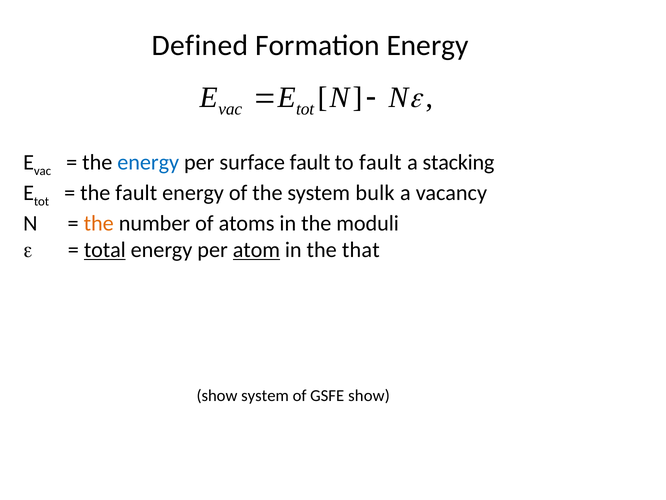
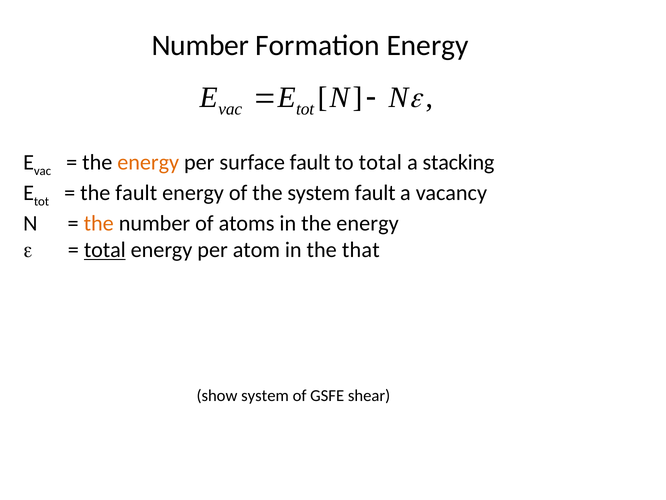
Defined: Defined -> Number (200, 45)
energy colour: blue -> orange (148, 162)
to fault: fault -> total (380, 162)
system bulk: bulk -> fault (375, 193)
in the moduli: moduli -> energy (368, 223)
atom underline: present -> none (256, 250)
GSFE show: show -> shear (369, 395)
